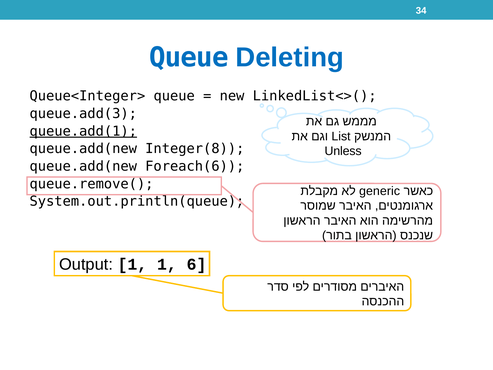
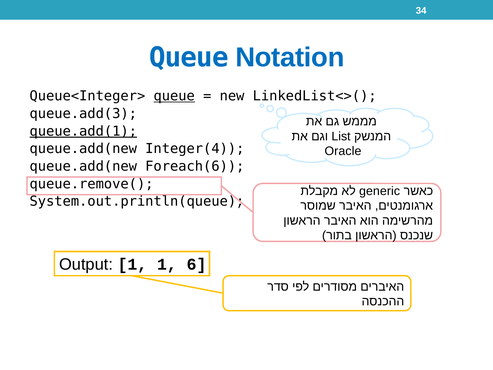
Deleting: Deleting -> Notation (290, 57)
queue underline: none -> present (174, 96)
Integer(8: Integer(8 -> Integer(4 (195, 149)
Unless: Unless -> Oracle (343, 151)
